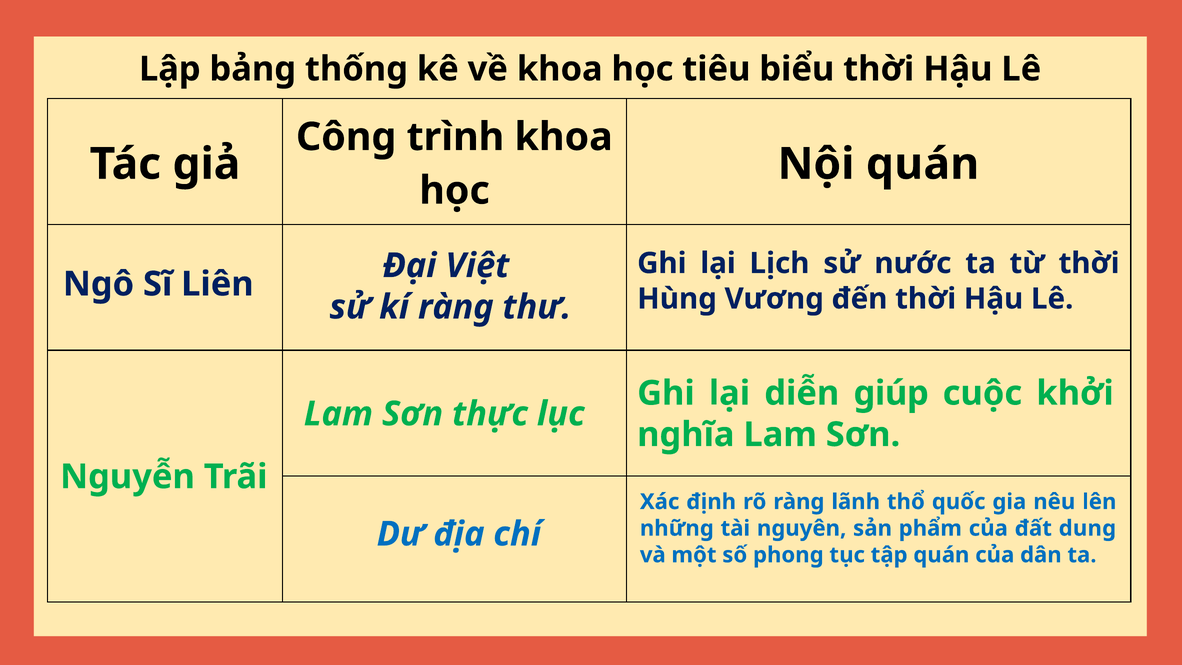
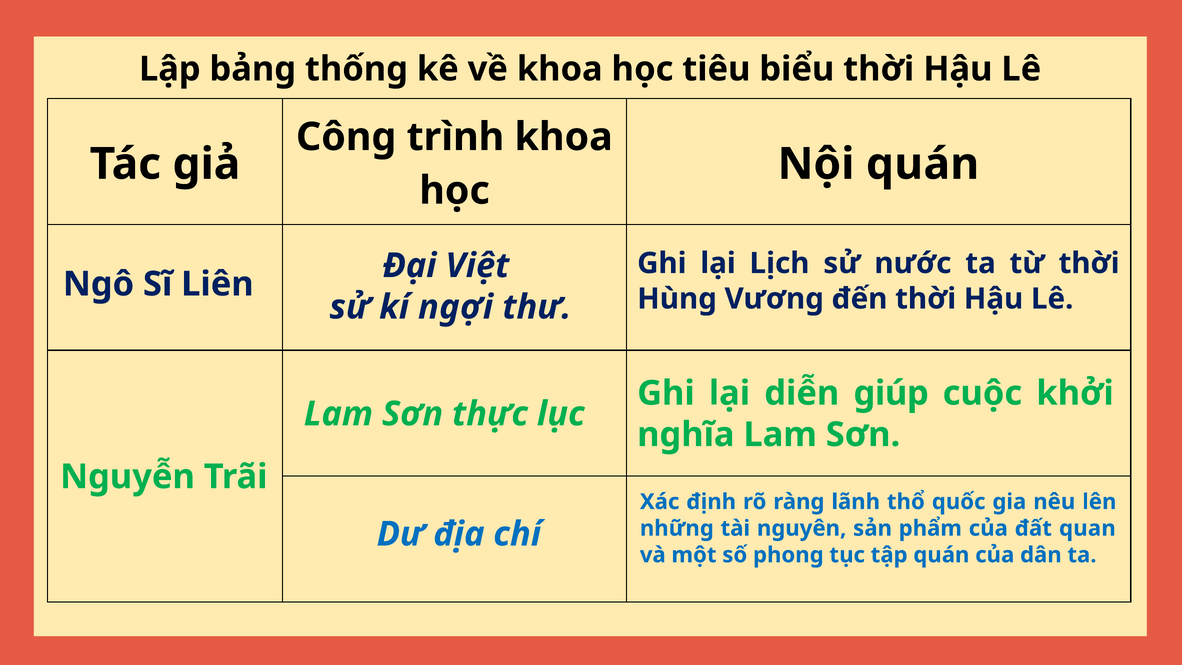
kí ràng: ràng -> ngợi (456, 307)
dung: dung -> quan (1087, 528)
